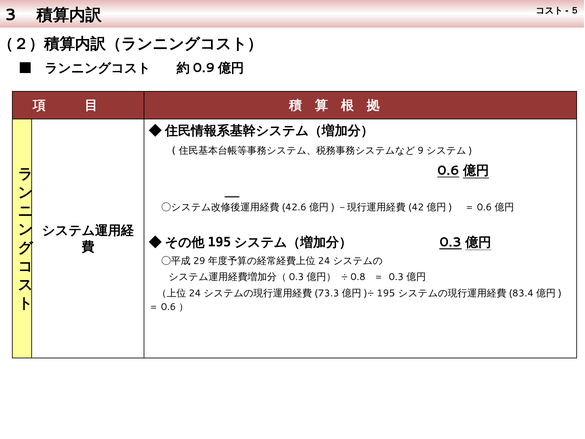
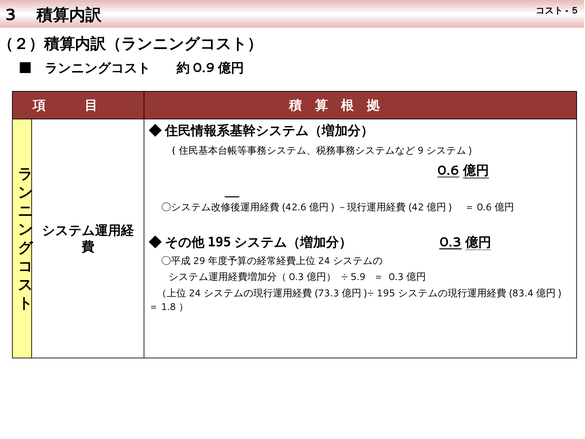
0.8: 0.8 -> 5.9 (358, 277)
0.6: 0.6 -> 1.8 (168, 307)
